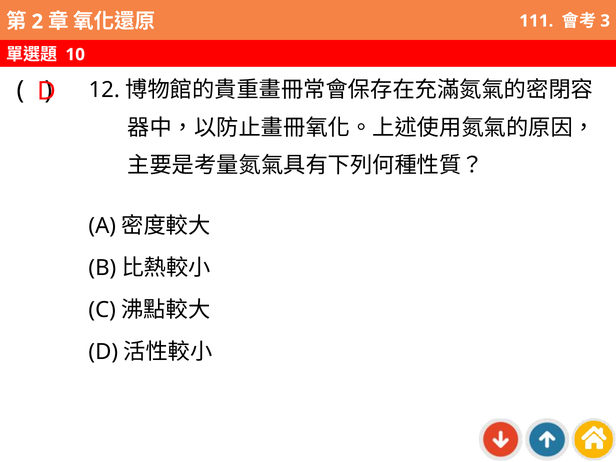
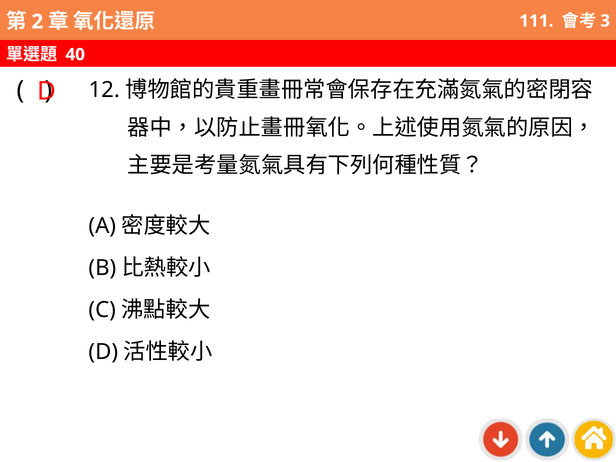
10: 10 -> 40 (75, 55)
